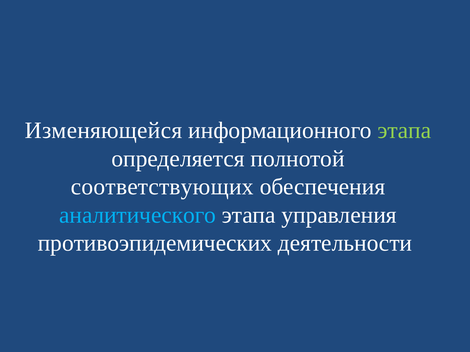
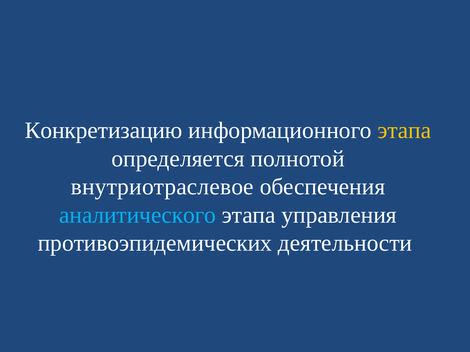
Изменяющейся: Изменяющейся -> Конкретизацию (104, 131)
этапа colour: light green -> yellow (404, 131)
соответствующих: соответствующих -> внутриотраслевое (162, 187)
